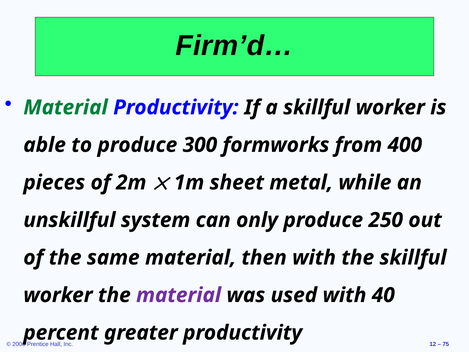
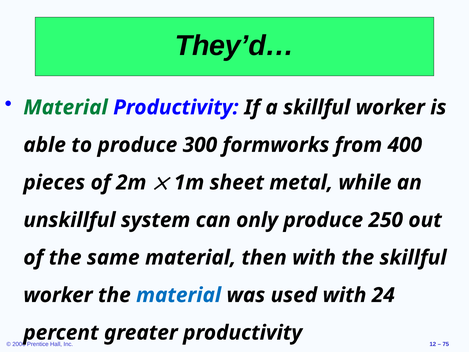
Firm’d…: Firm’d… -> They’d… (235, 46)
material colour: purple -> blue (179, 295)
40: 40 -> 24 (383, 295)
